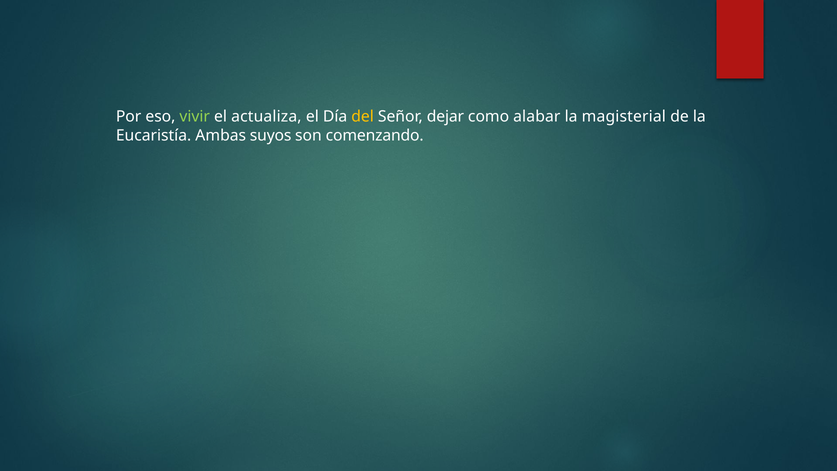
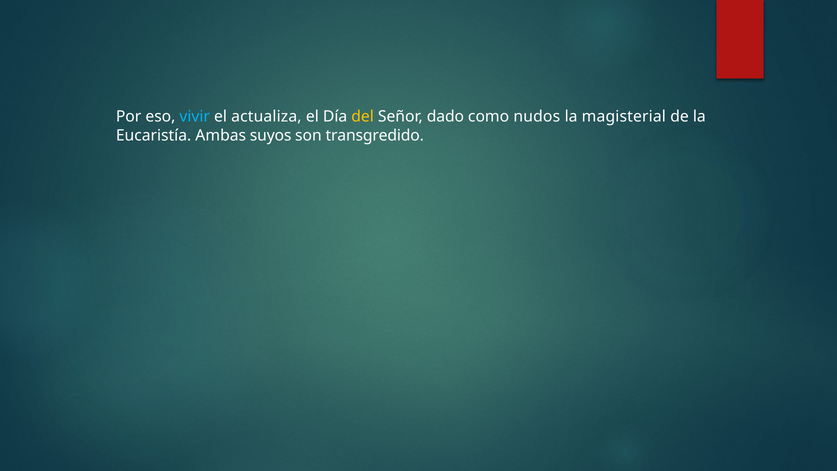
vivir colour: light green -> light blue (195, 117)
dejar: dejar -> dado (445, 117)
alabar: alabar -> nudos (537, 117)
comenzando: comenzando -> transgredido (375, 135)
